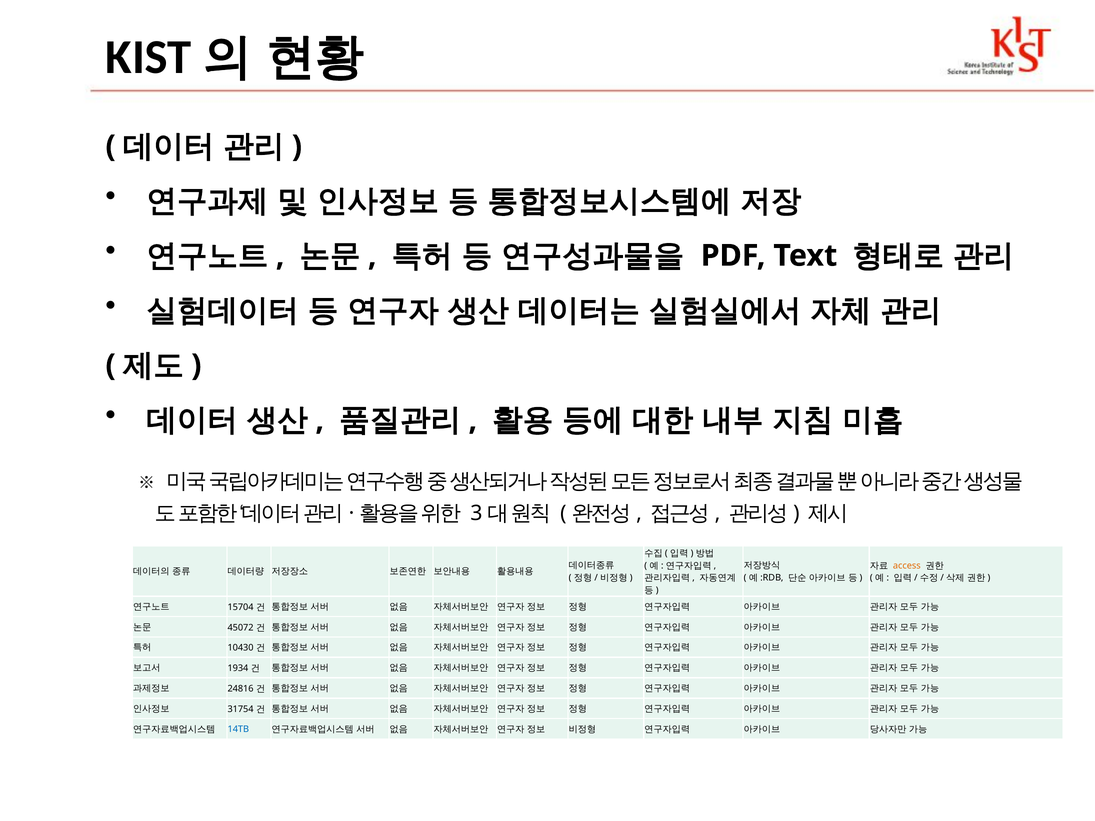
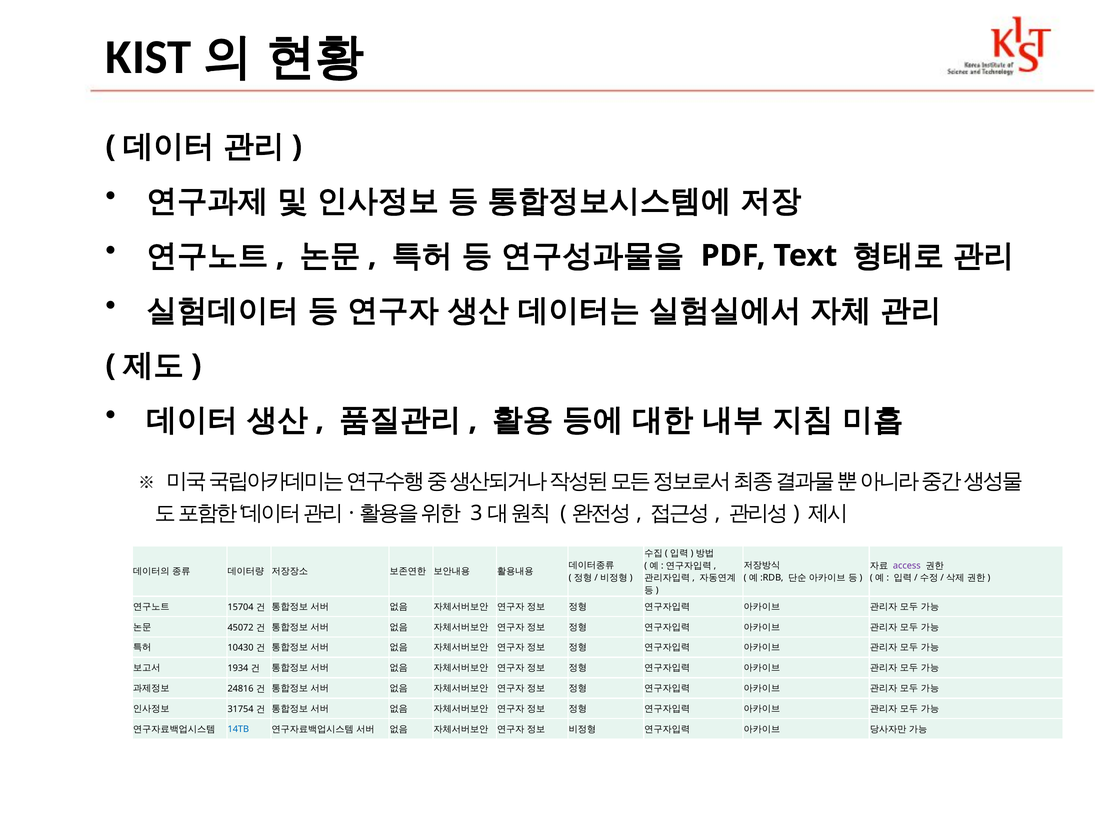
access colour: orange -> purple (907, 566)
